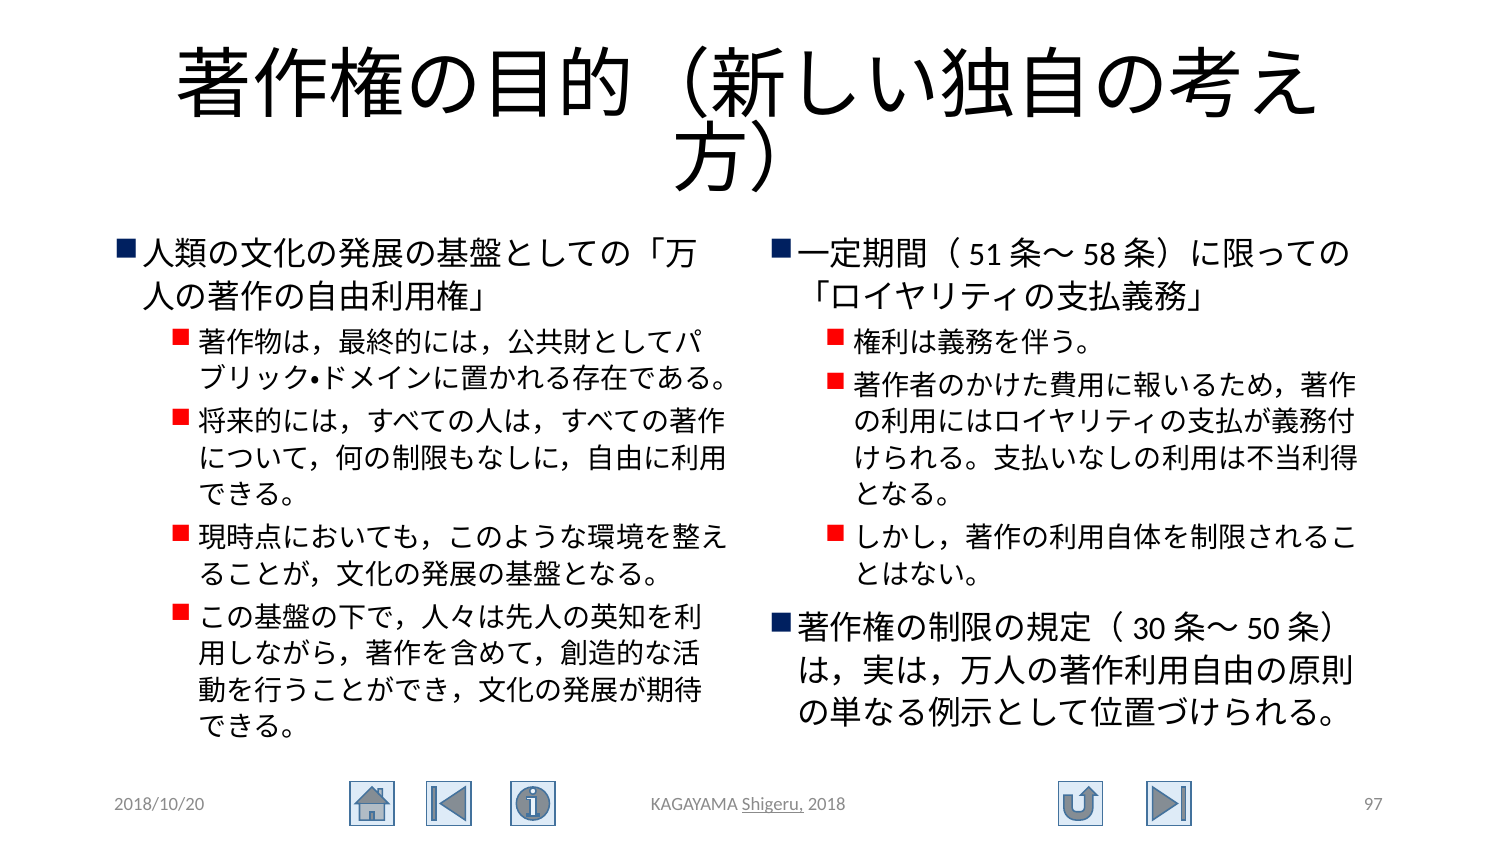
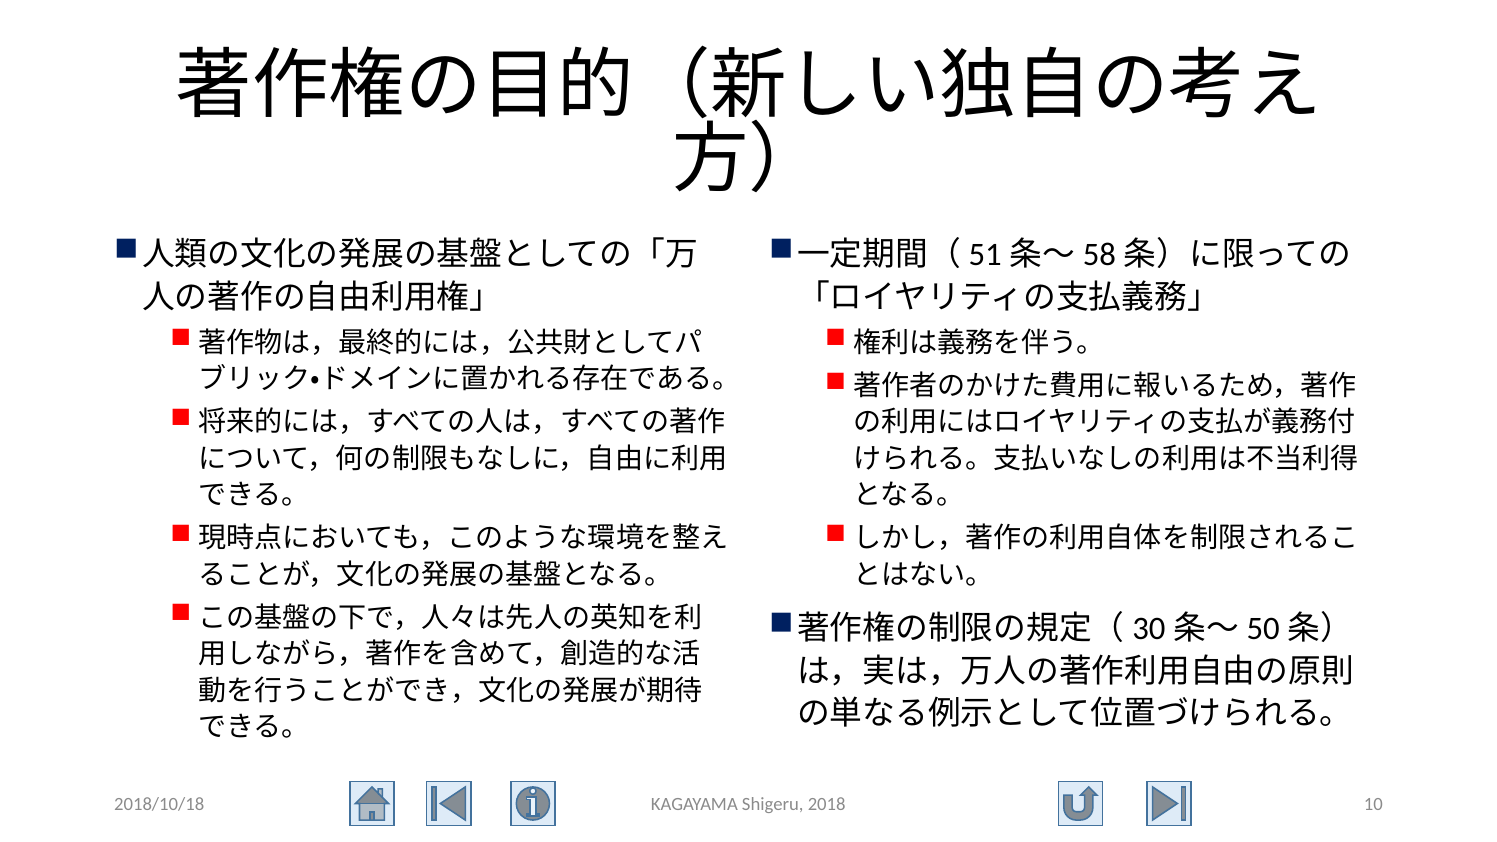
2018/10/20: 2018/10/20 -> 2018/10/18 (159, 804)
Shigeru underline: present -> none (773, 804)
97: 97 -> 10 (1373, 804)
